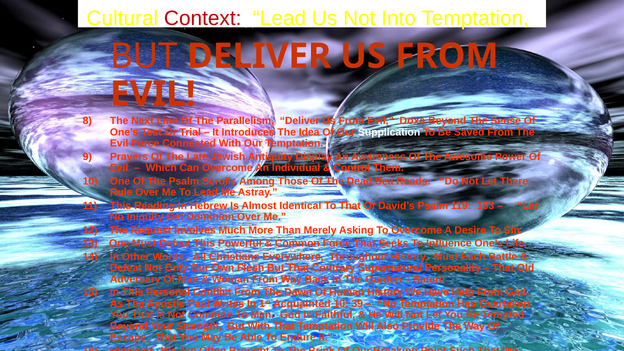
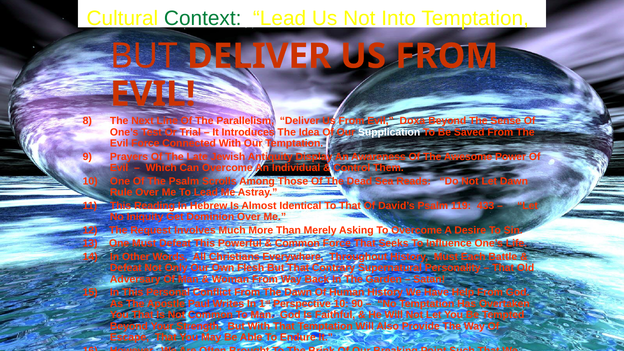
Context colour: red -> green (203, 18)
Let There: There -> Dawn (514, 181)
103: 103 -> 433 (486, 206)
Acquainted: Acquainted -> Perspective (302, 304)
39: 39 -> 90 (357, 304)
